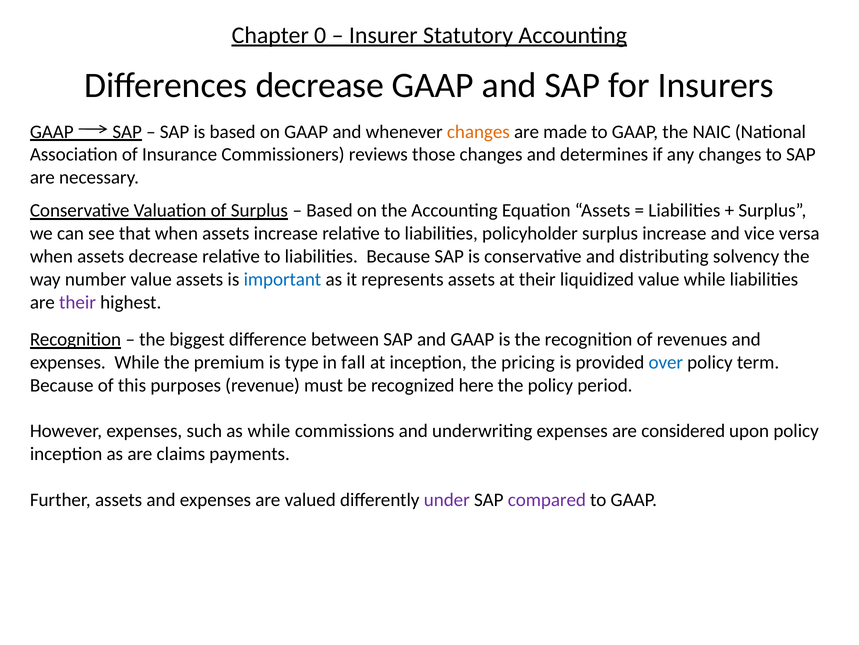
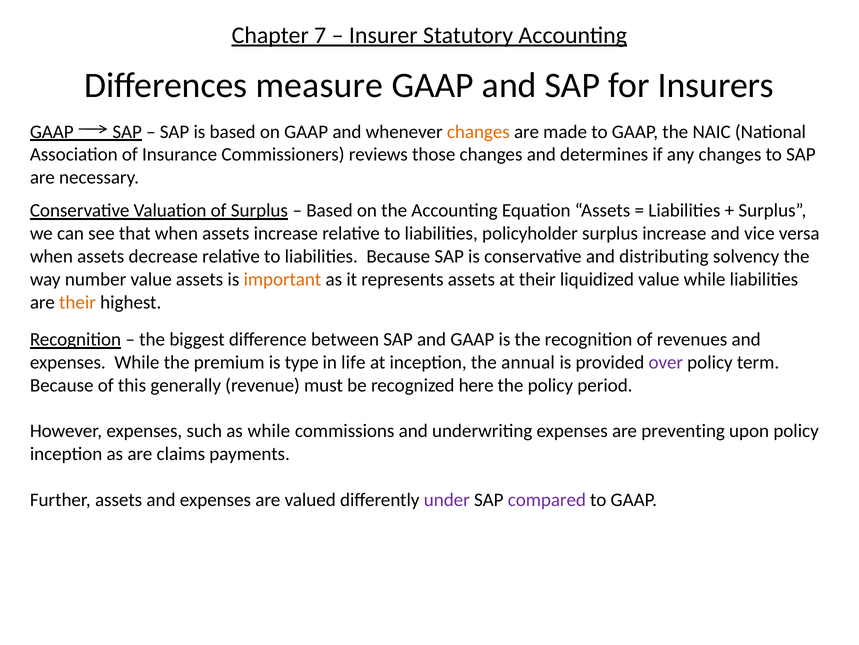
0: 0 -> 7 (320, 35)
Differences decrease: decrease -> measure (319, 86)
important colour: blue -> orange (282, 279)
their colour: purple -> orange (77, 302)
fall: fall -> life (353, 362)
pricing: pricing -> annual (528, 362)
over colour: blue -> purple (666, 362)
purposes: purposes -> generally (186, 385)
considered: considered -> preventing (683, 431)
